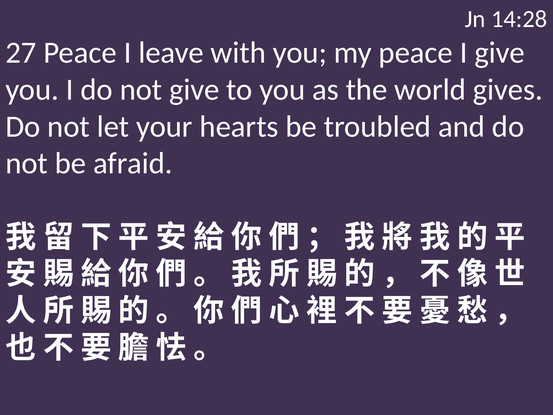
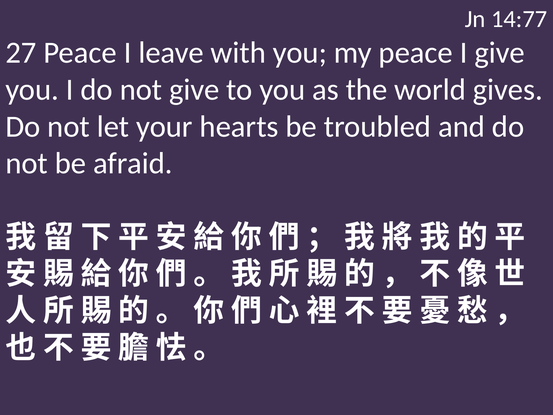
14:28: 14:28 -> 14:77 (519, 19)
